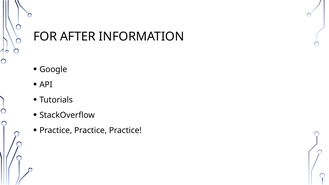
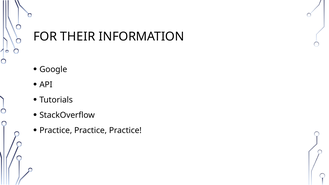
AFTER: AFTER -> THEIR (78, 37)
